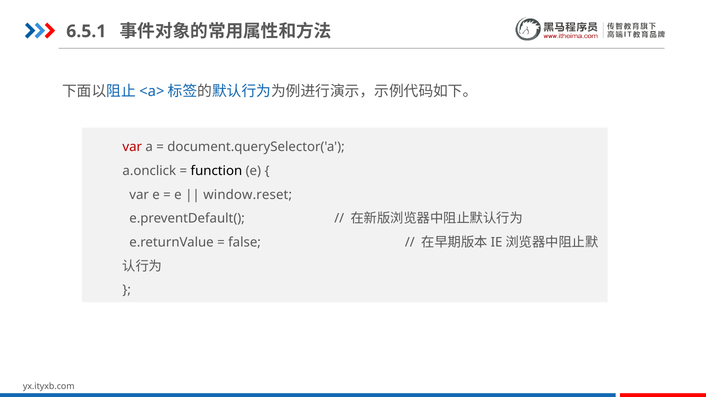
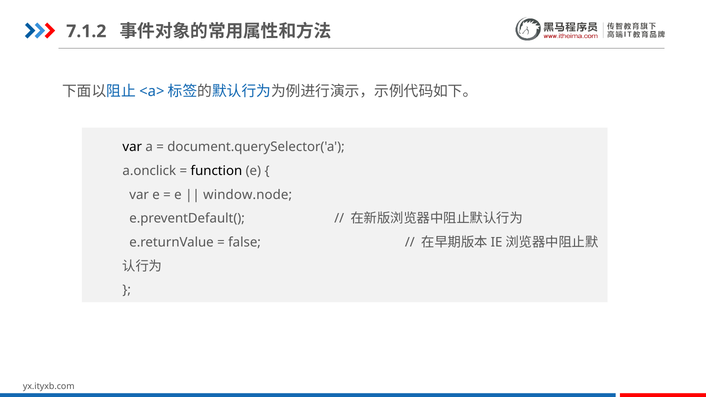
6.5.1: 6.5.1 -> 7.1.2 (86, 31)
var colour: red -> black (132, 147)
window.reset: window.reset -> window.node (248, 195)
